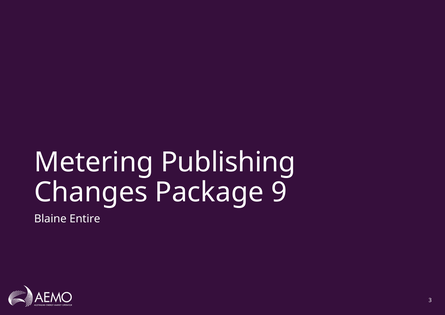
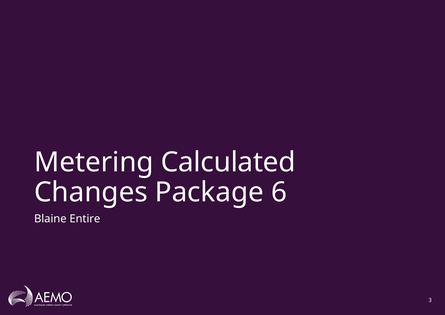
Publishing: Publishing -> Calculated (228, 162)
9: 9 -> 6 (279, 192)
